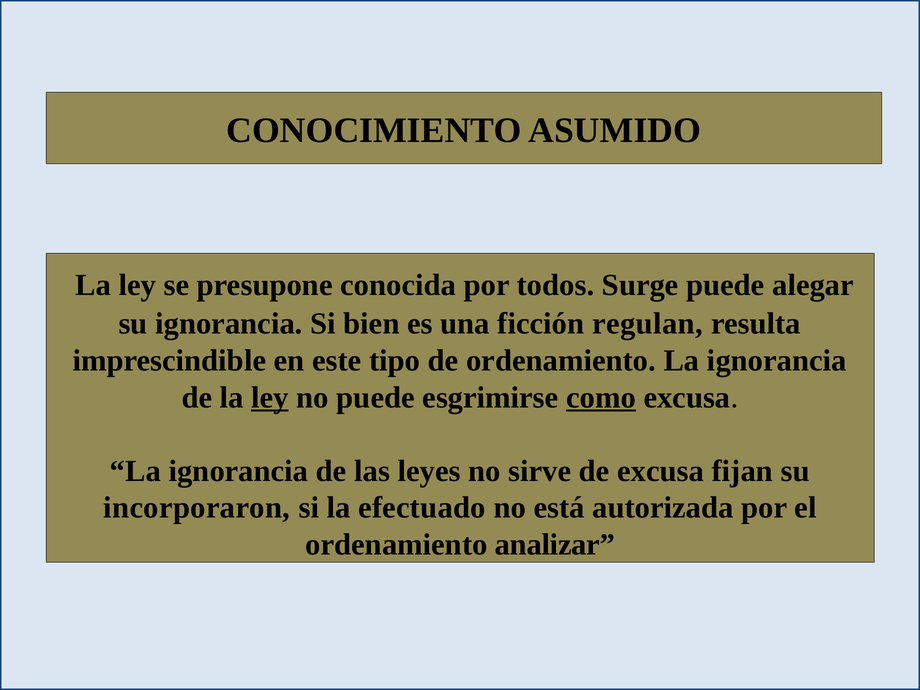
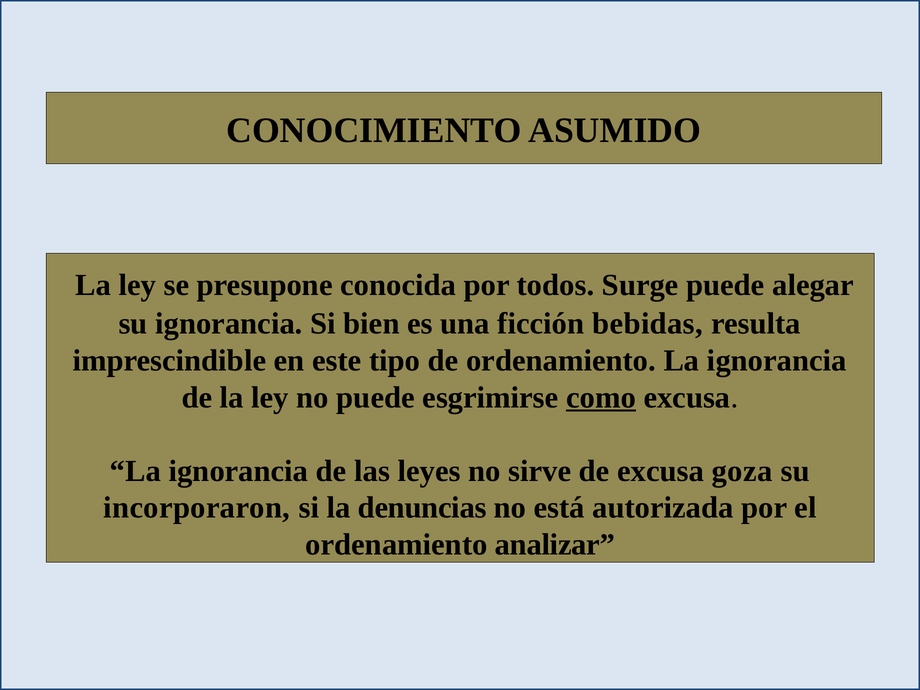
regulan: regulan -> bebidas (648, 324)
ley underline: present -> none (270, 397)
fijan: fijan -> goza (742, 471)
efectuado: efectuado -> denuncias (422, 508)
